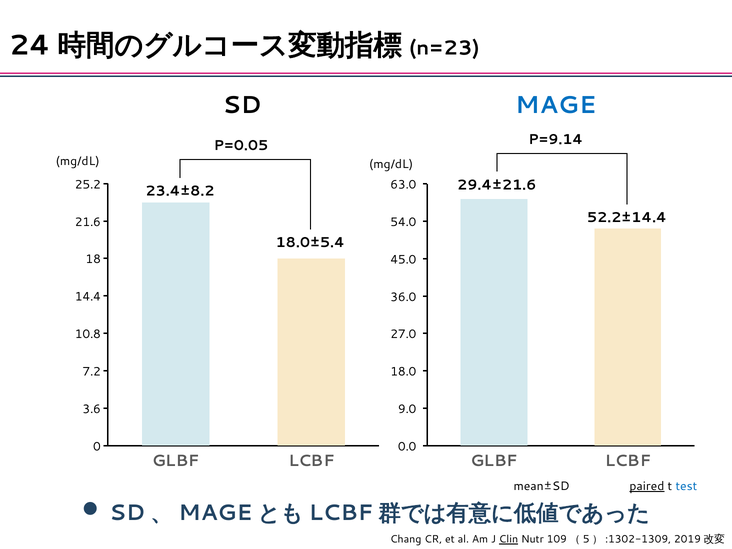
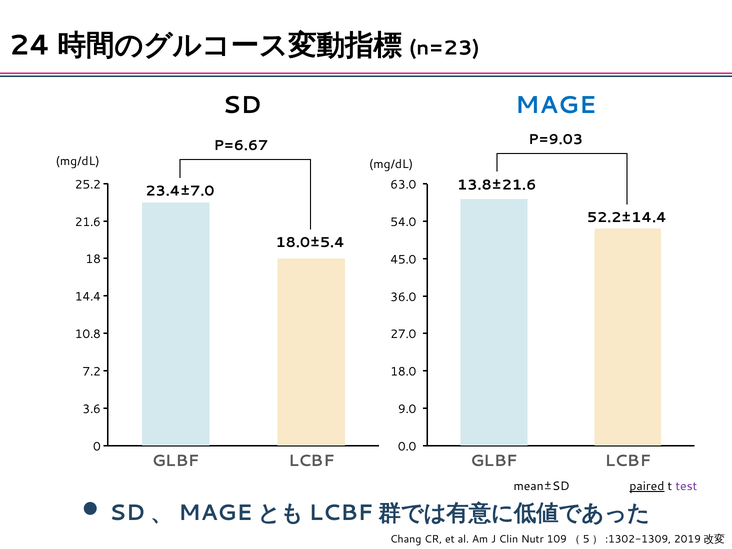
P=9.14: P=9.14 -> P=9.03 (556, 140)
P=0.05: P=0.05 -> P=6.67 (241, 145)
23.4±8.2: 23.4±8.2 -> 23.4±7.0 (180, 191)
29.4±21.6: 29.4±21.6 -> 13.8±21.6 (497, 185)
test colour: blue -> purple (686, 486)
Clin underline: present -> none (508, 539)
